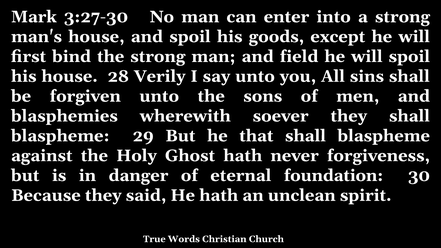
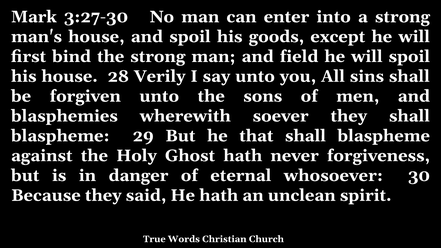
foundation: foundation -> whosoever (333, 176)
